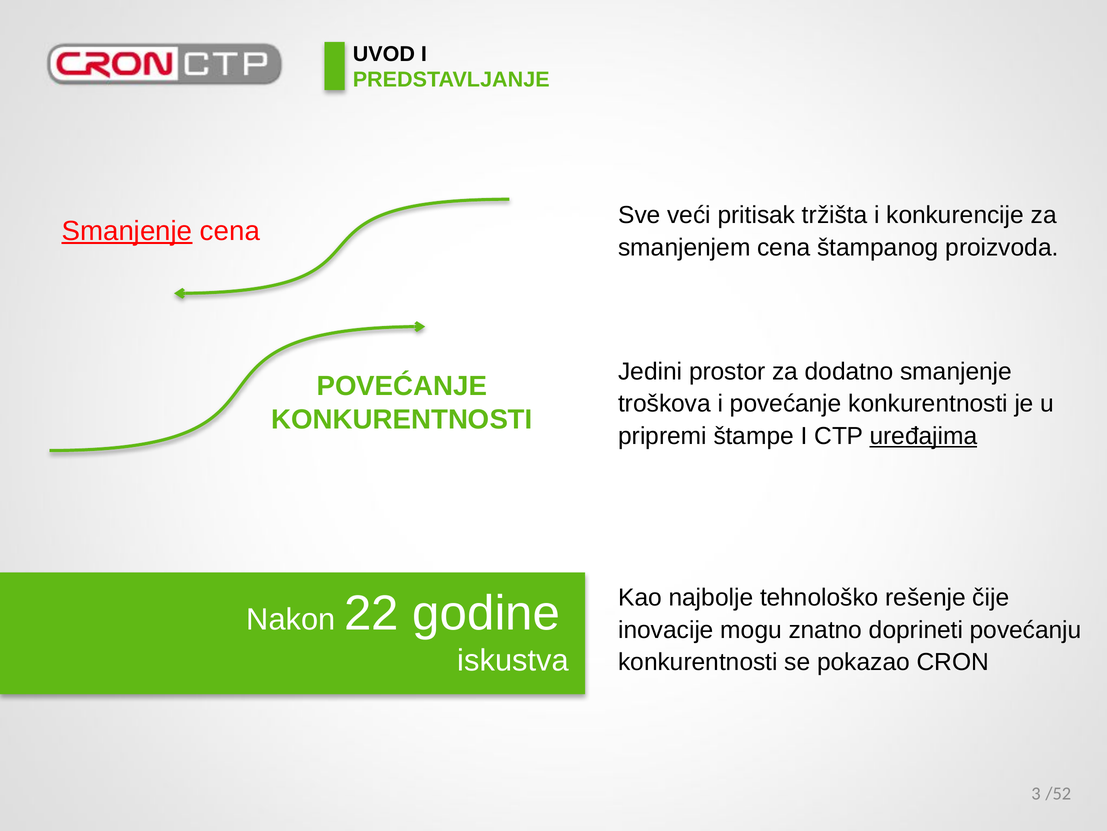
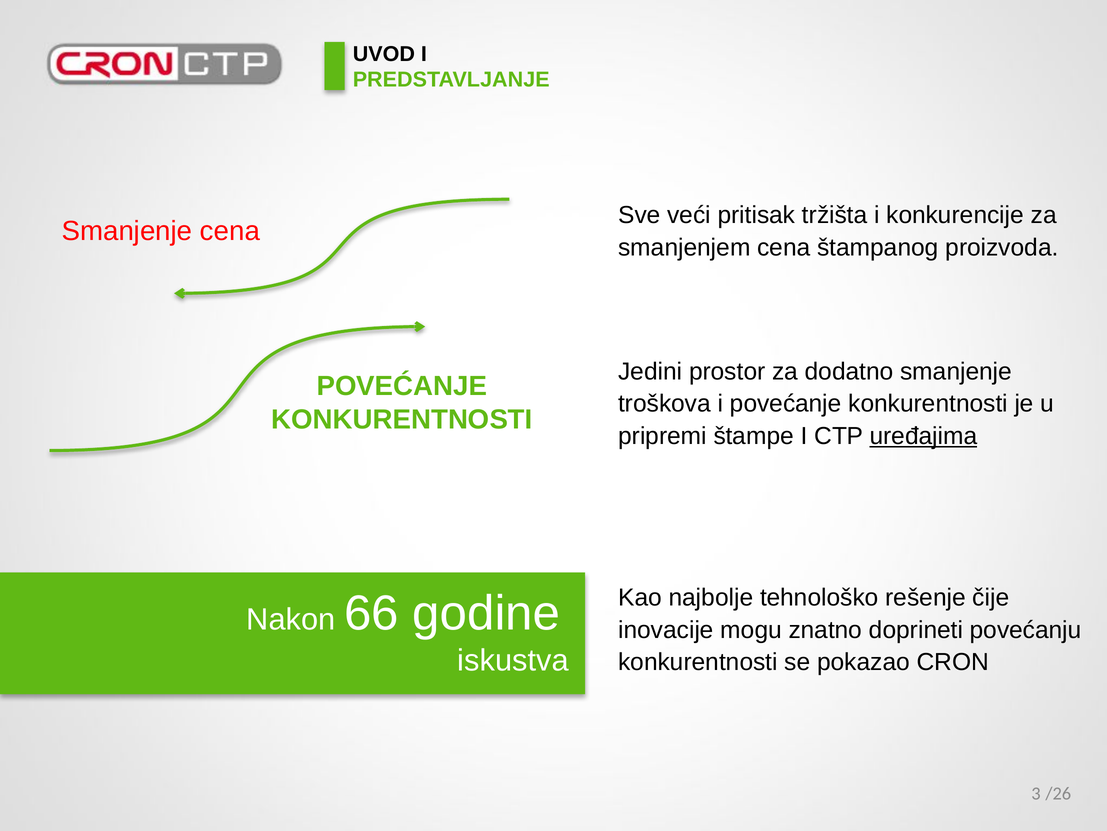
Smanjenje underline: present -> none (127, 231)
22: 22 -> 66 (371, 613)
/52: /52 -> /26 (1058, 793)
